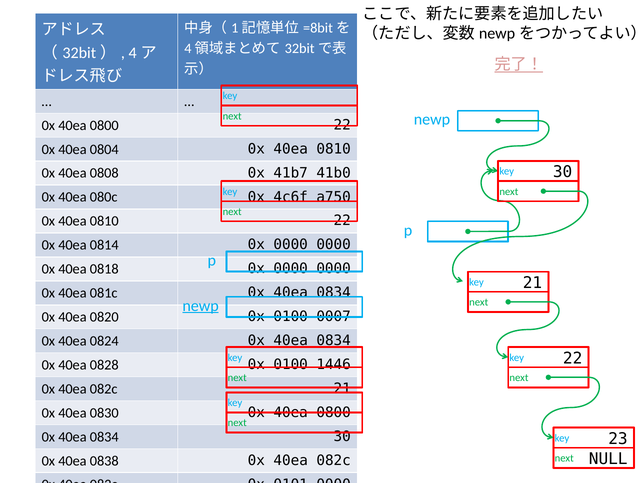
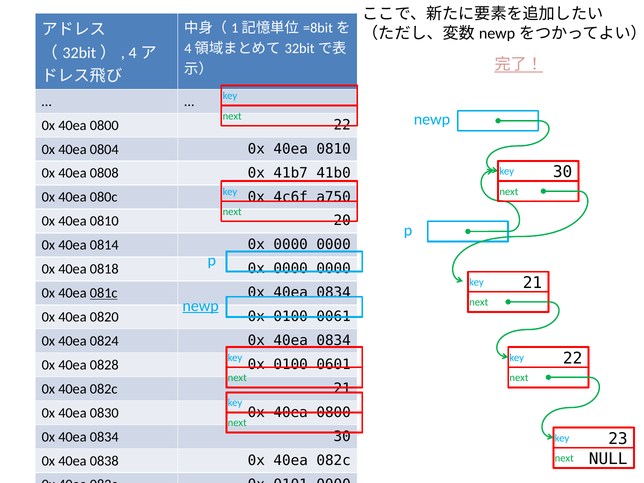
0810 22: 22 -> 20 (342, 221)
081c underline: none -> present (104, 293)
0007: 0007 -> 0061 (334, 317)
1446: 1446 -> 0601 (334, 365)
